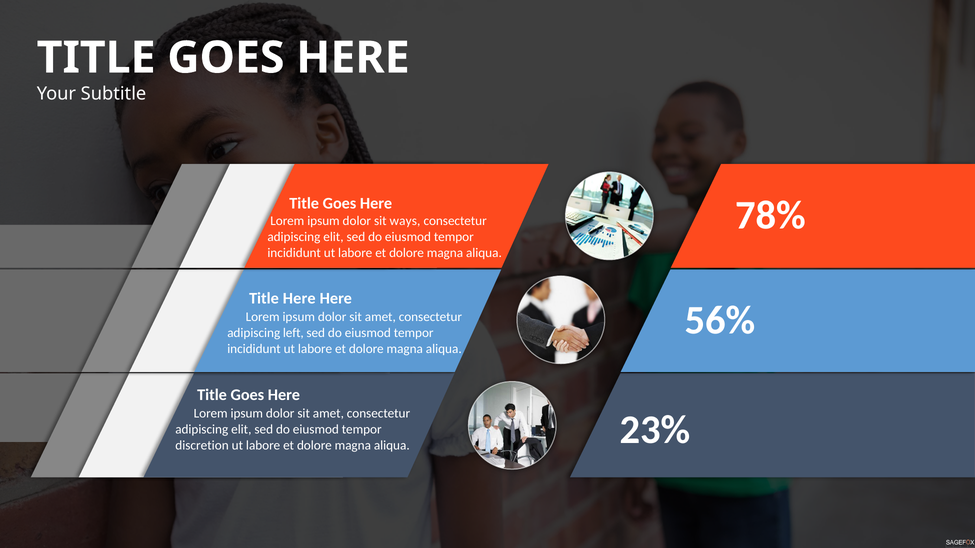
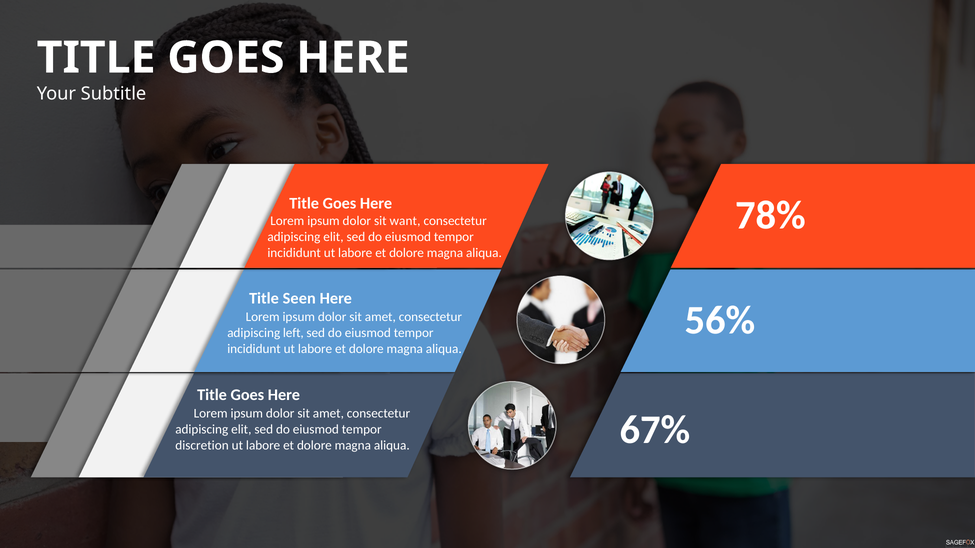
ways: ways -> want (405, 221)
Title Here: Here -> Seen (299, 299)
23%: 23% -> 67% (655, 430)
